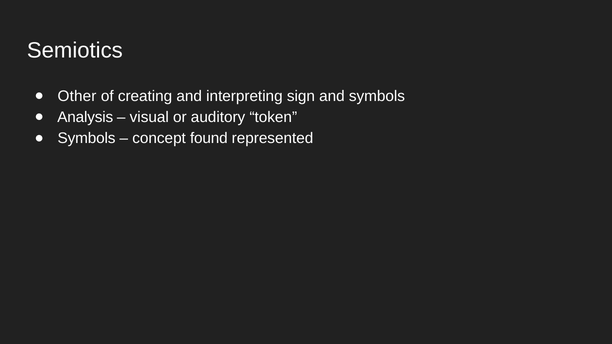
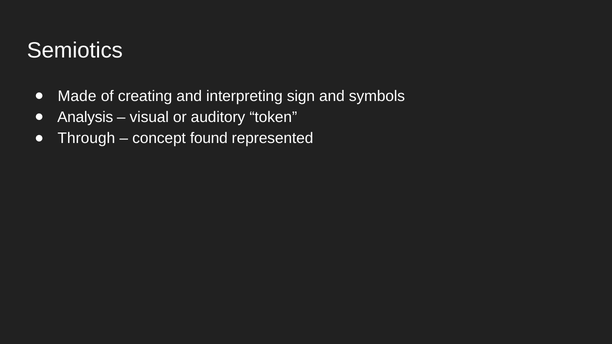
Other: Other -> Made (77, 96)
Symbols: Symbols -> Through (86, 138)
